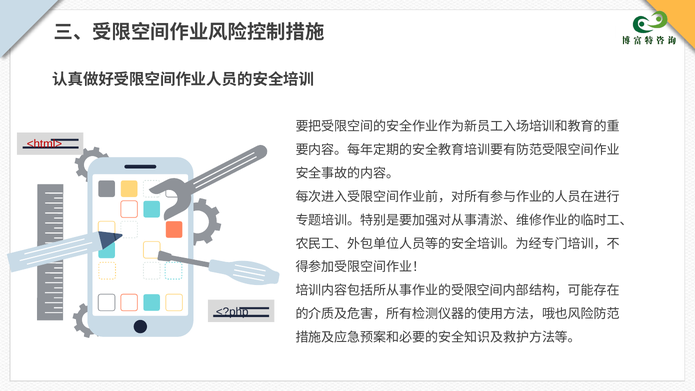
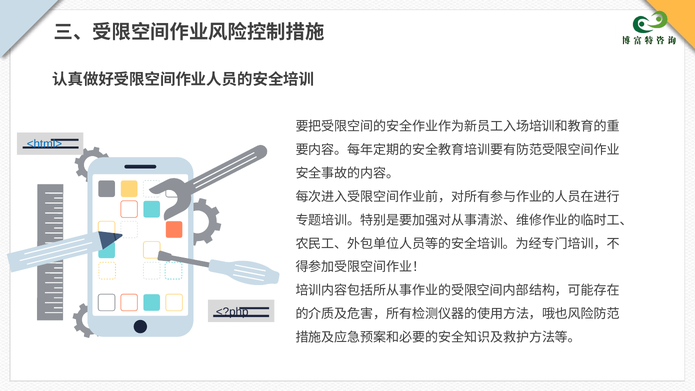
<html> colour: red -> blue (44, 144)
